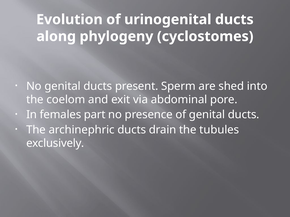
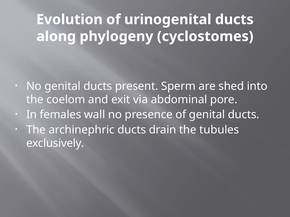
part: part -> wall (95, 115)
